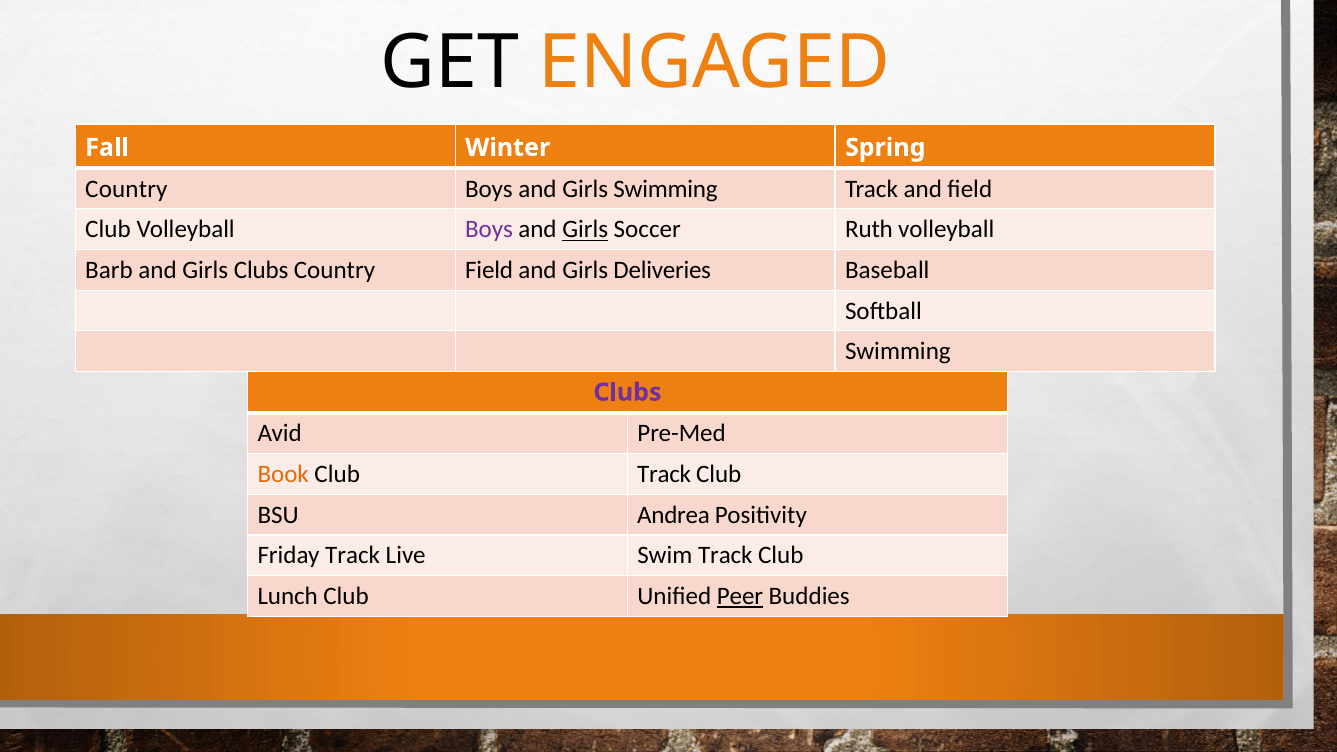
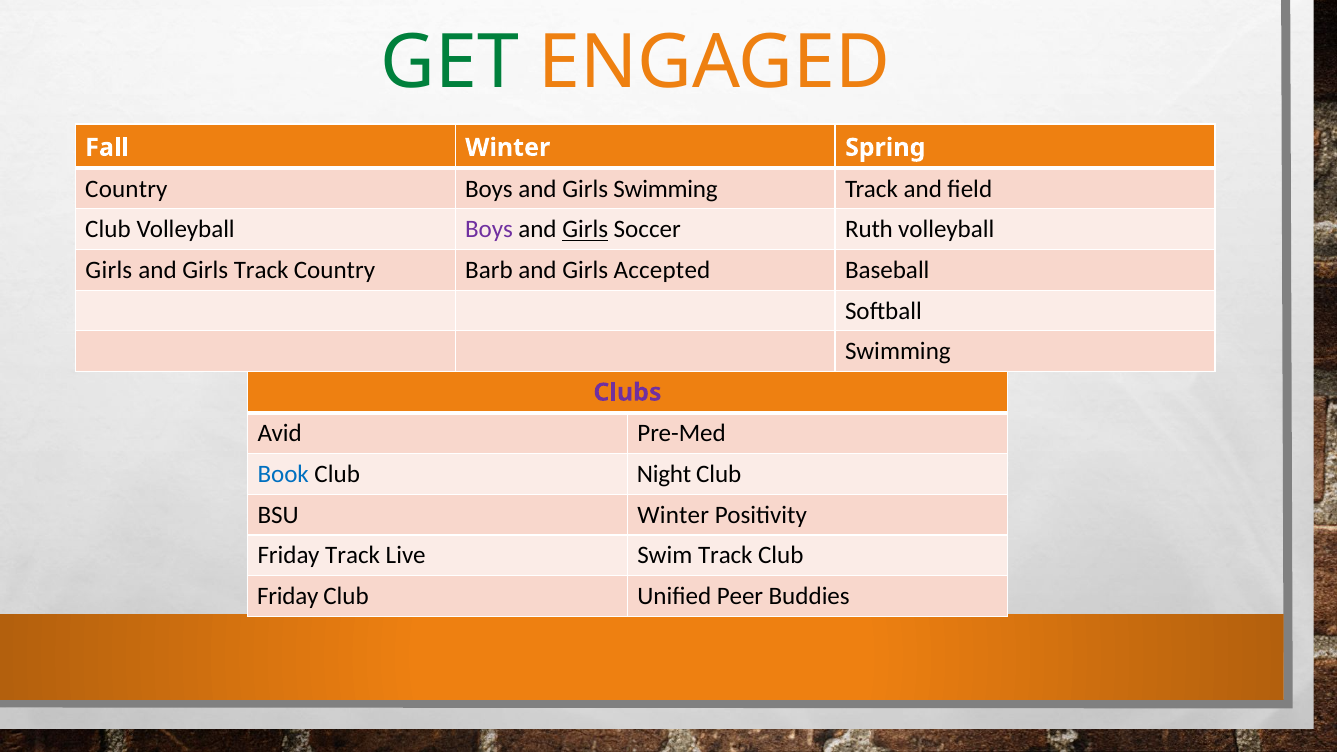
GET colour: black -> green (450, 63)
Barb: Barb -> Girls (109, 270)
Girls Clubs: Clubs -> Track (261, 270)
Country Field: Field -> Barb (489, 270)
Deliveries: Deliveries -> Accepted (662, 270)
Book colour: orange -> blue (283, 474)
Club Track: Track -> Night (664, 474)
BSU Andrea: Andrea -> Winter (673, 515)
Lunch: Lunch -> Friday (288, 596)
Peer underline: present -> none (740, 596)
